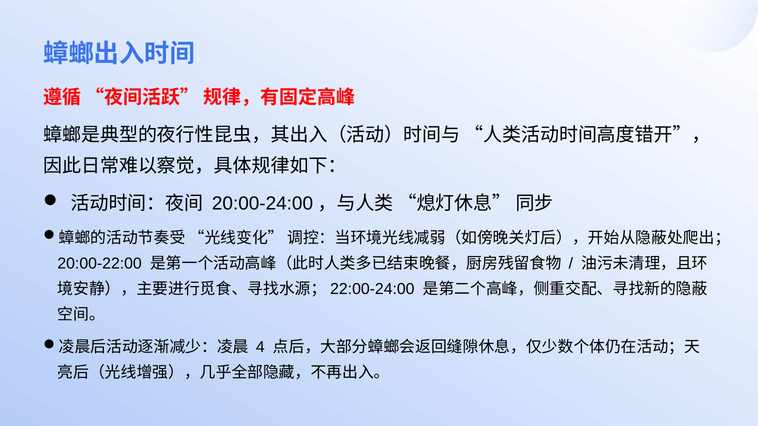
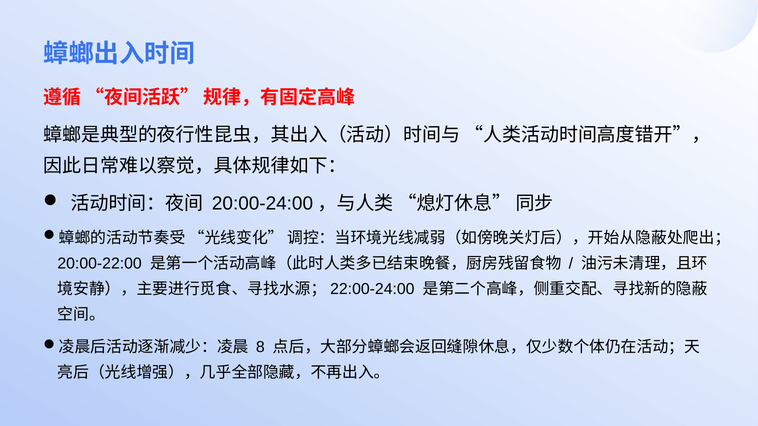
4: 4 -> 8 (260, 347)
